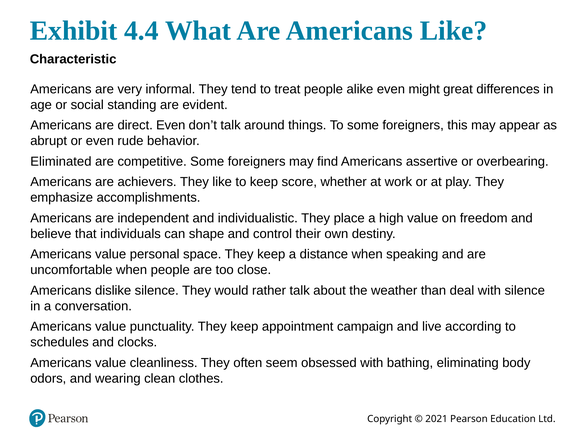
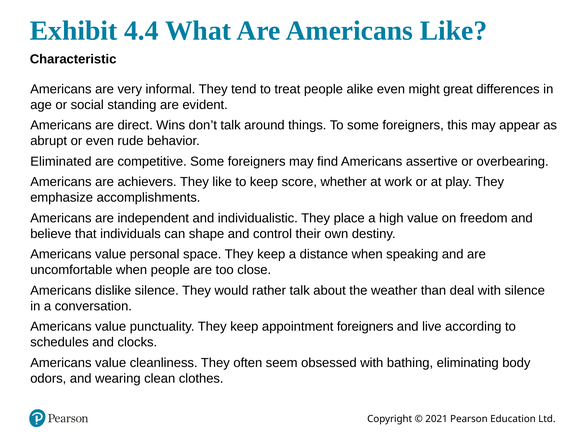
direct Even: Even -> Wins (171, 125)
appointment campaign: campaign -> foreigners (365, 326)
